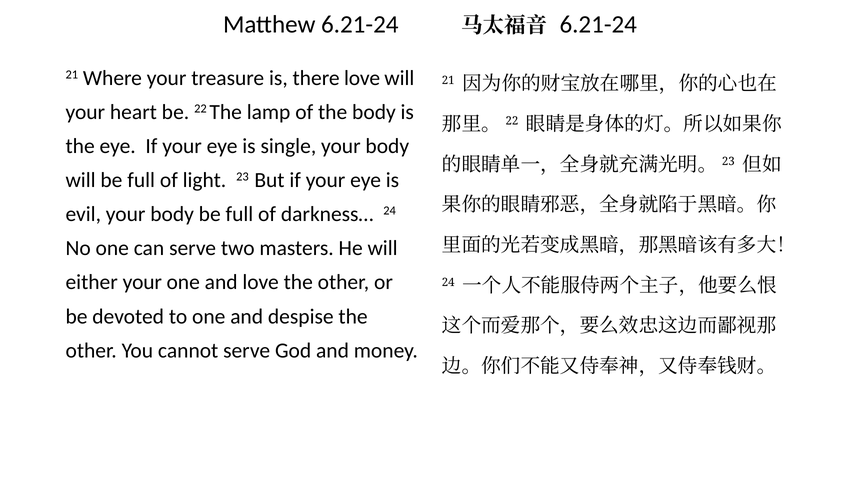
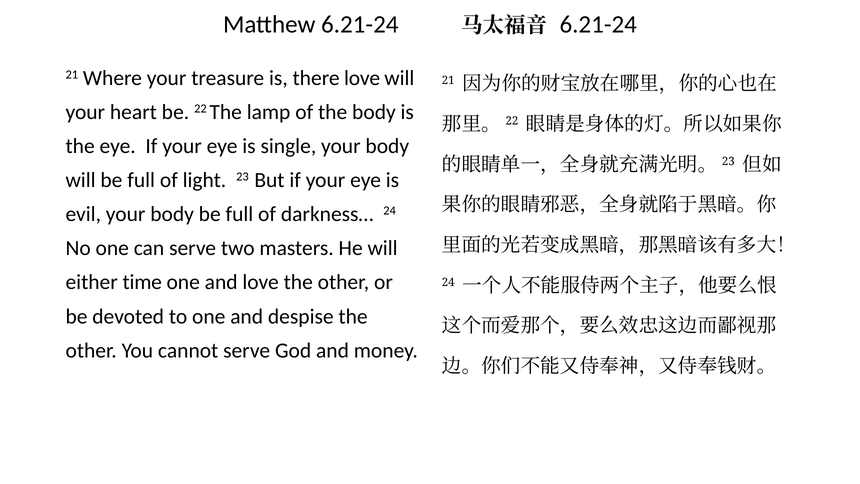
either your: your -> time (142, 282)
